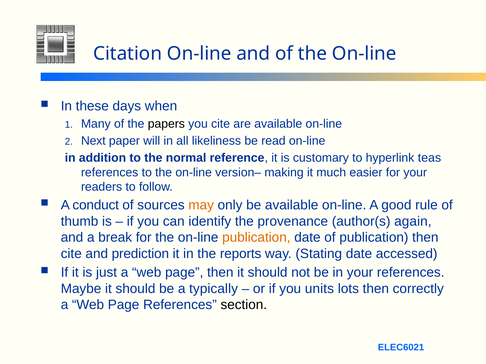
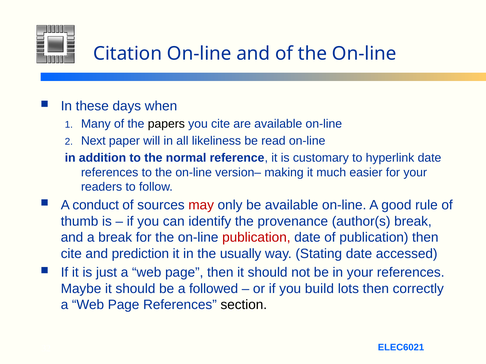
hyperlink teas: teas -> date (429, 158)
may colour: orange -> red (201, 205)
author(s again: again -> break (413, 222)
publication colour: orange -> red (256, 238)
reports: reports -> usually (241, 254)
typically: typically -> followed (214, 289)
units: units -> build (319, 289)
